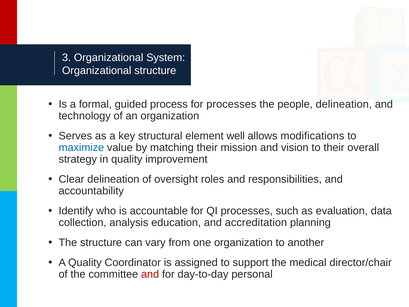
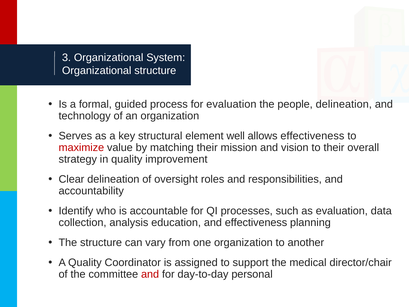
for processes: processes -> evaluation (231, 104)
allows modifications: modifications -> effectiveness (312, 136)
maximize colour: blue -> red (81, 148)
and accreditation: accreditation -> effectiveness (256, 223)
